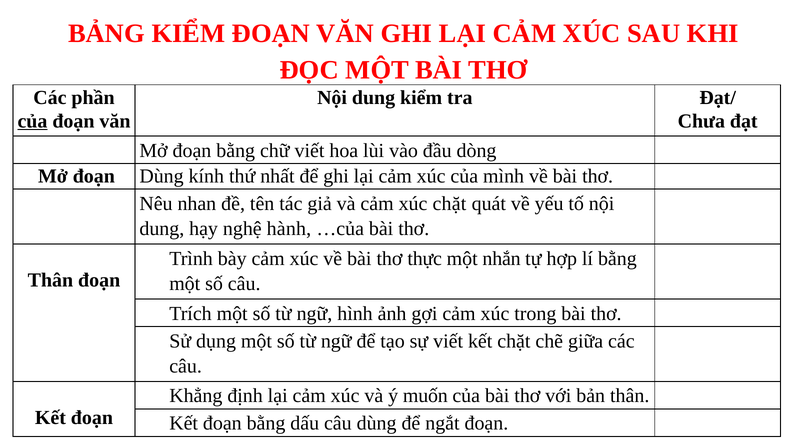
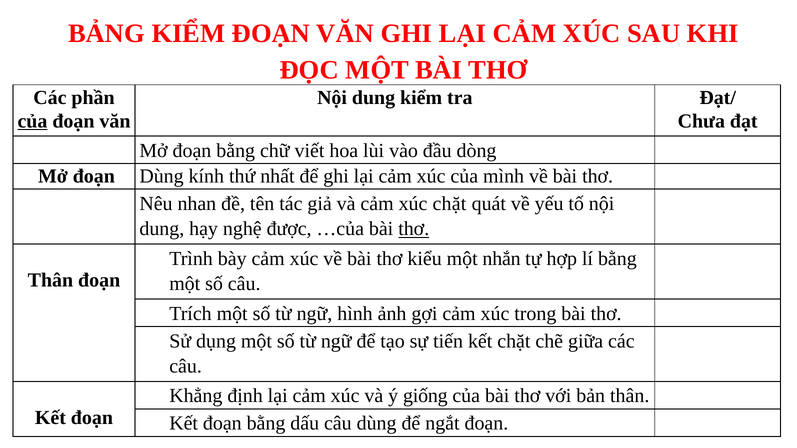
hành: hành -> được (289, 229)
thơ underline: none -> present (414, 229)
thực: thực -> kiểu (425, 259)
sự viết: viết -> tiến (448, 341)
muốn: muốn -> giống (425, 396)
